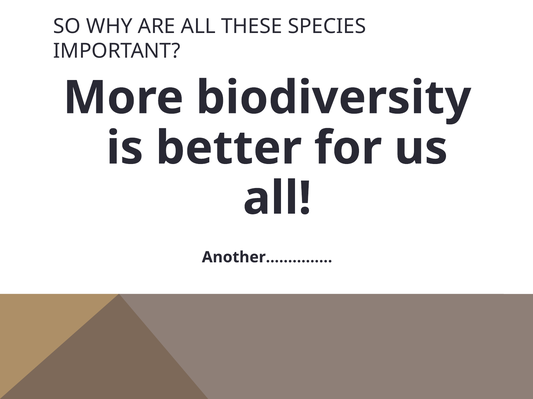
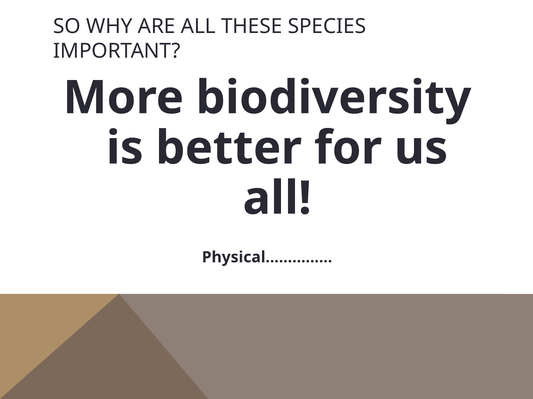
Another……………: Another…………… -> Physical…………… (267, 258)
